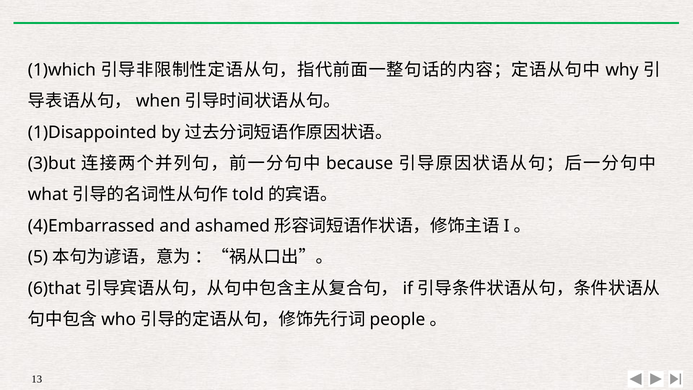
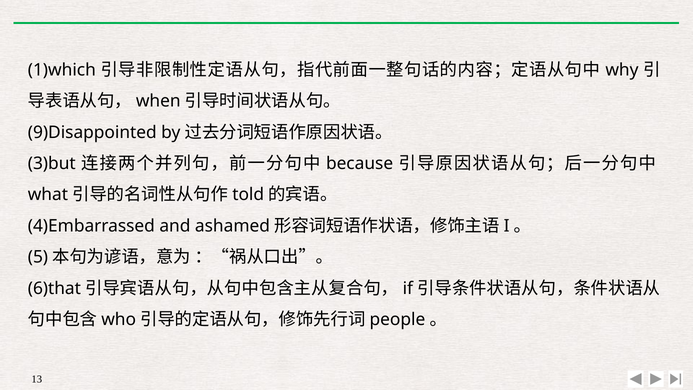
1)Disappointed: 1)Disappointed -> 9)Disappointed (92, 132)
